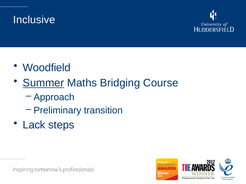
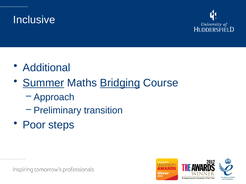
Woodfield: Woodfield -> Additional (47, 68)
Bridging underline: none -> present (120, 83)
Lack: Lack -> Poor (34, 125)
